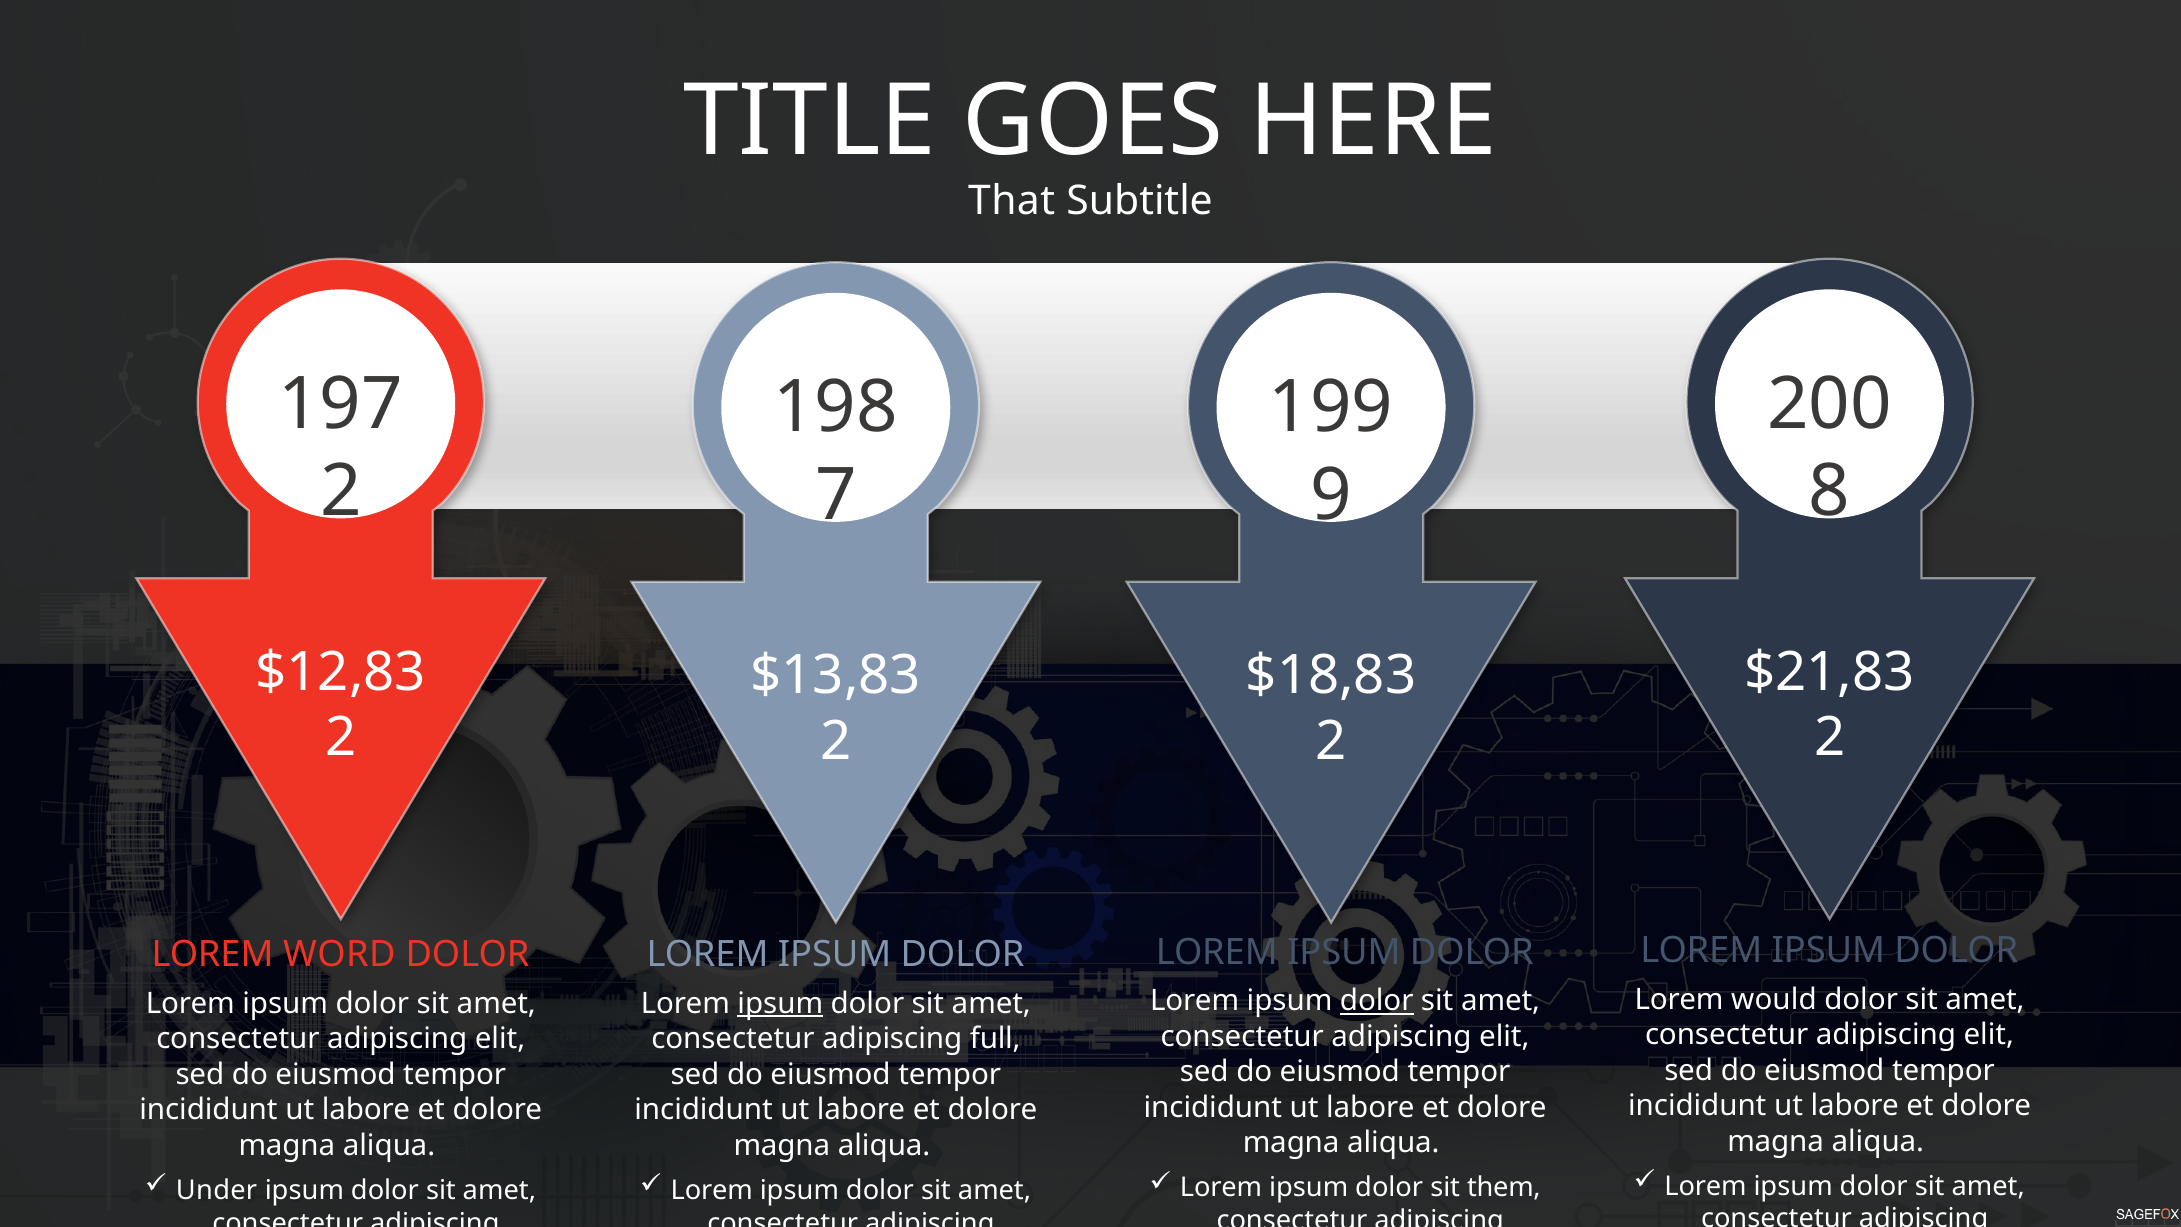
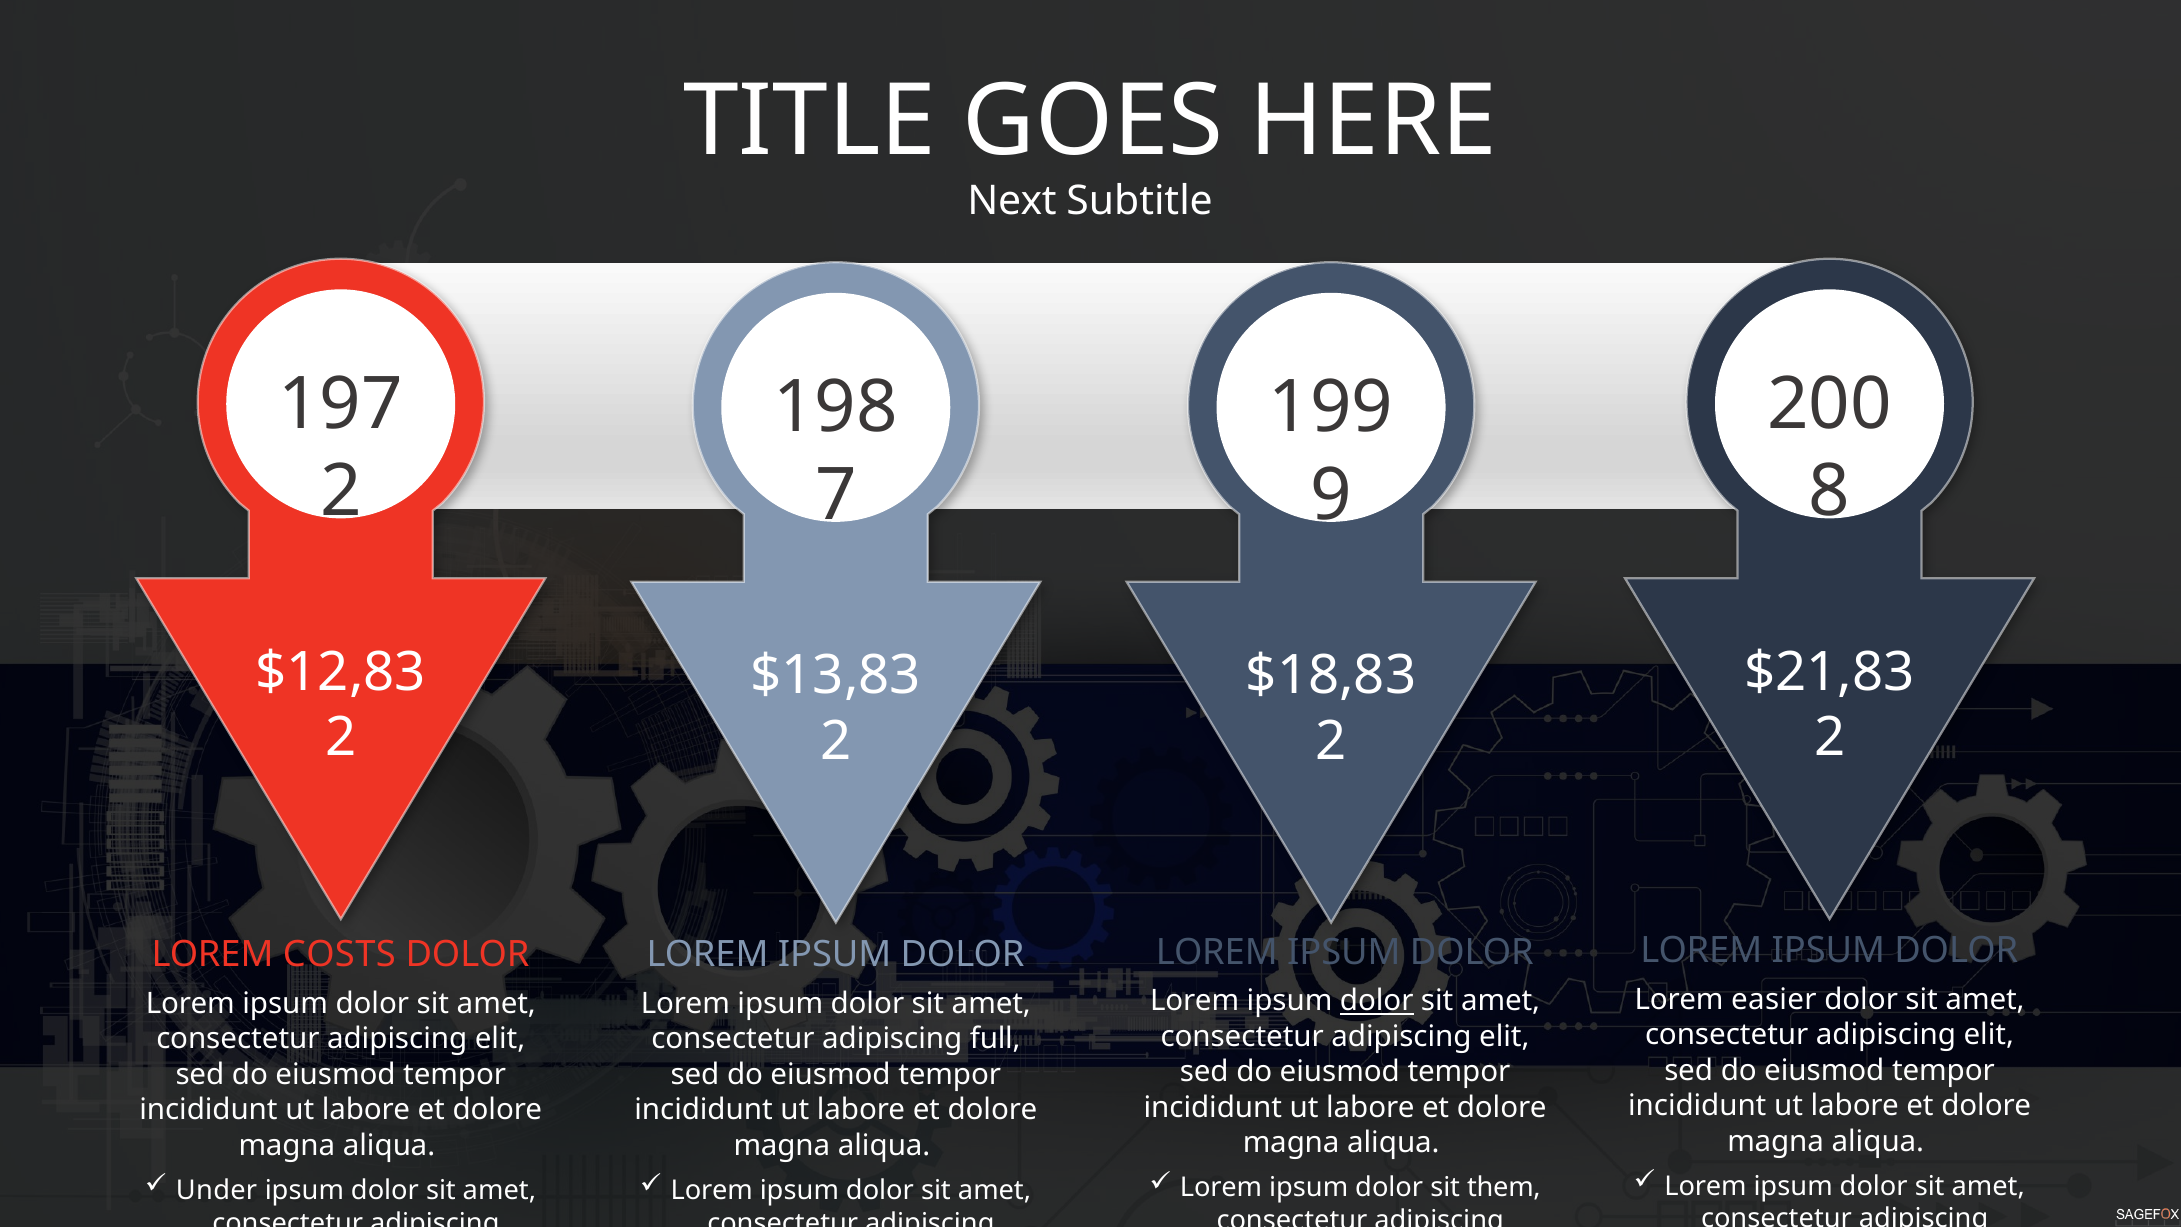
That: That -> Next (1012, 201)
WORD: WORD -> COSTS (339, 955)
would: would -> easier (1774, 999)
ipsum underline: present -> none (780, 1003)
